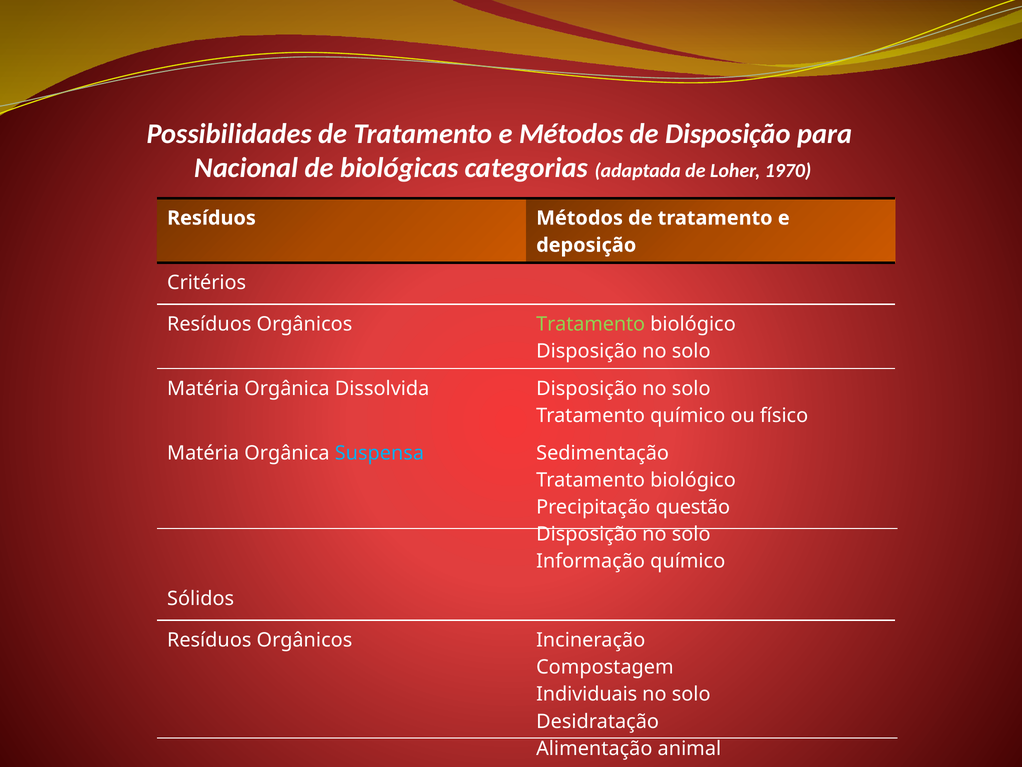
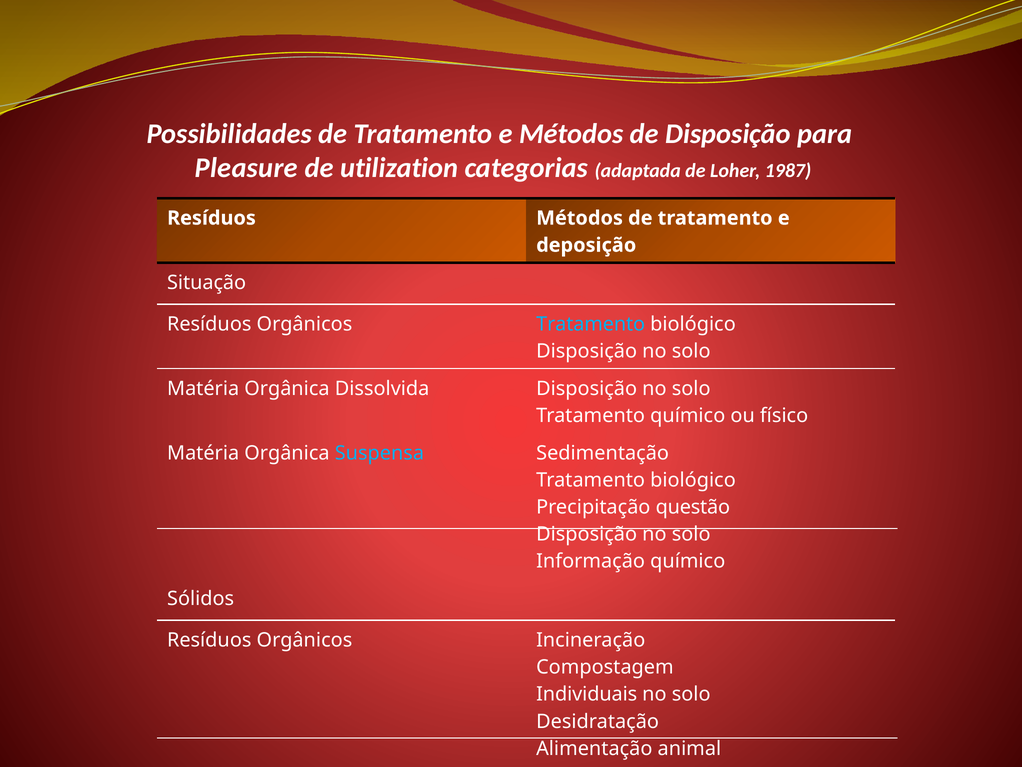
Nacional: Nacional -> Pleasure (246, 168)
biológicas: biológicas -> utilization (399, 168)
1970: 1970 -> 1987 (788, 171)
Critérios: Critérios -> Situação (207, 282)
Tratamento colour: light green -> light blue (591, 324)
